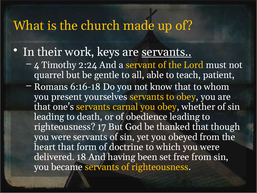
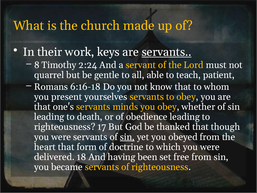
4: 4 -> 8 (37, 65)
carnal: carnal -> minds (125, 107)
sin underline: none -> present (127, 137)
